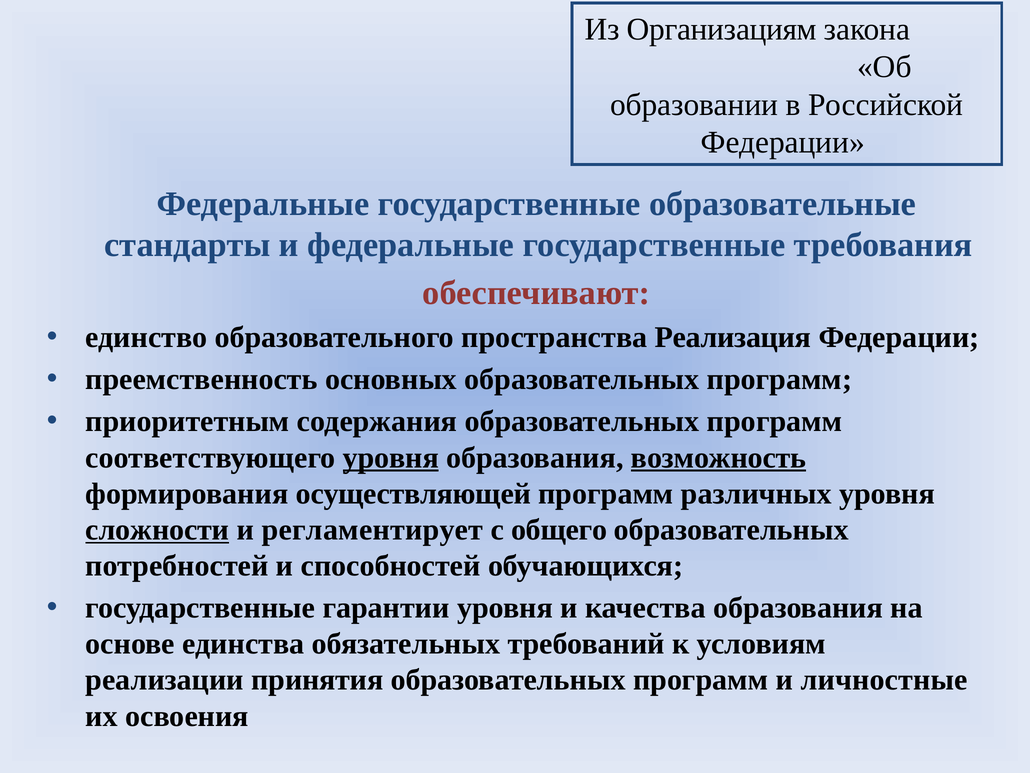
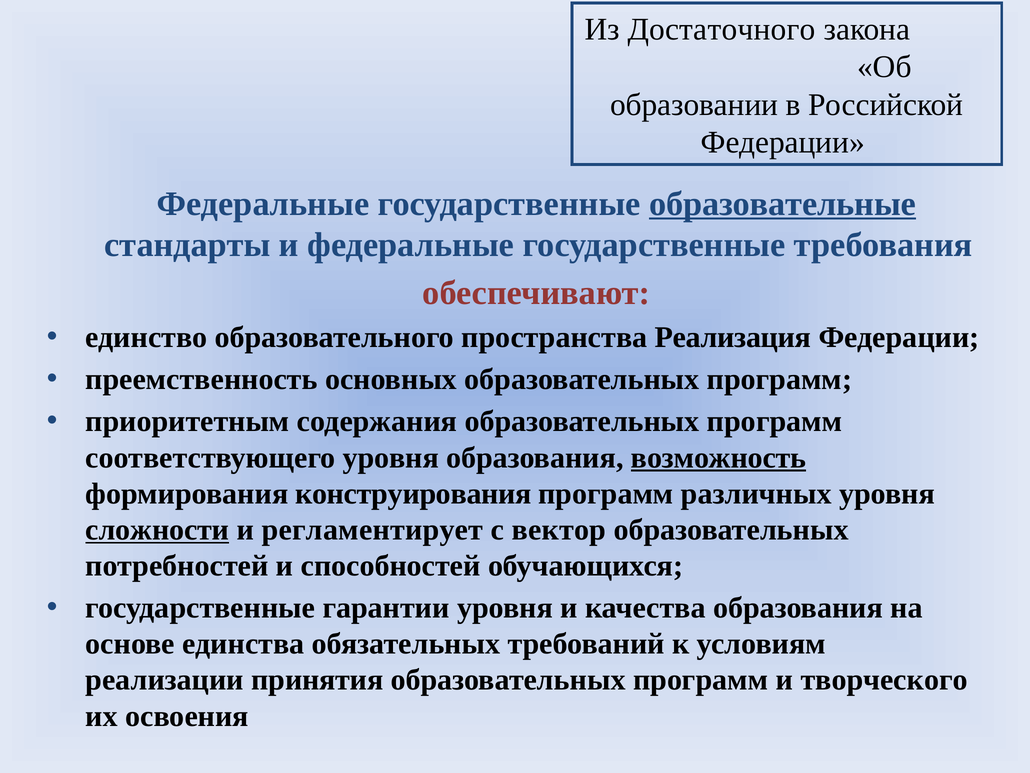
Организациям: Организациям -> Достаточного (722, 29)
образовательные underline: none -> present (783, 204)
уровня underline: present -> none (391, 457)
осуществляющей: осуществляющей -> конструирования (413, 493)
общего: общего -> вектор (559, 529)
личностные: личностные -> творческого (884, 680)
